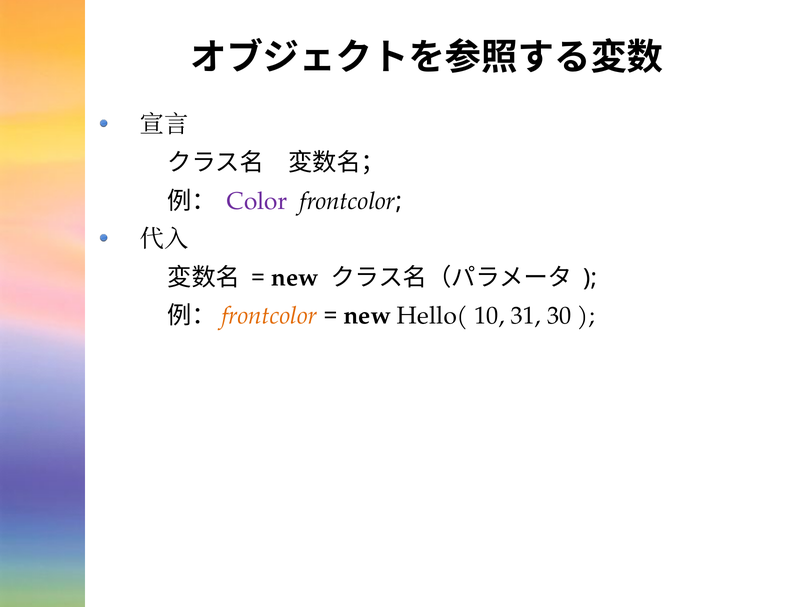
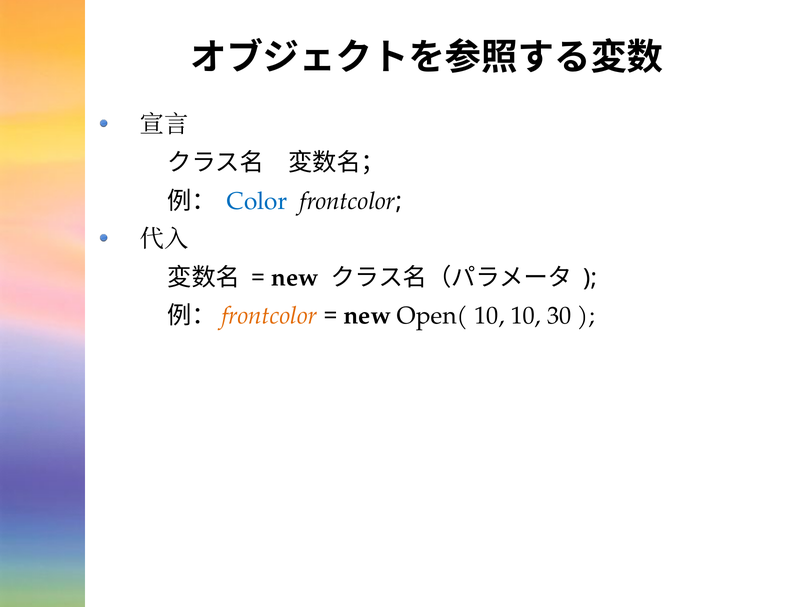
Color colour: purple -> blue (257, 201)
Hello(: Hello( -> Open( (432, 316)
10 31: 31 -> 10 (526, 316)
